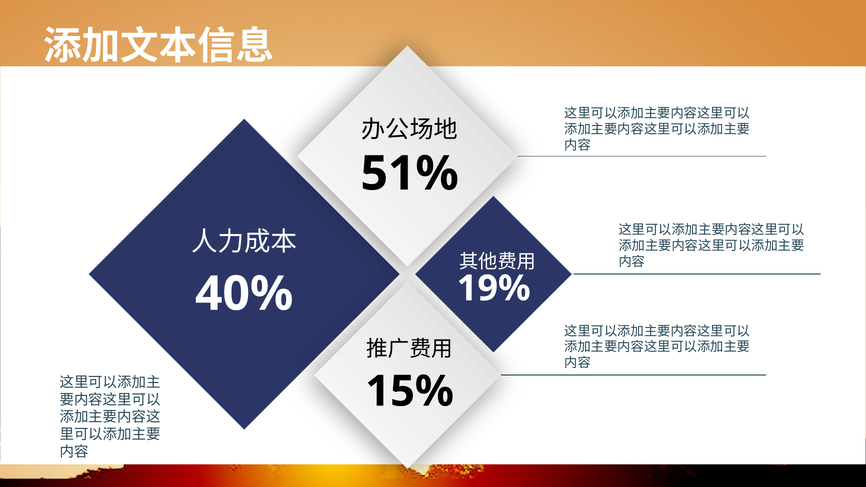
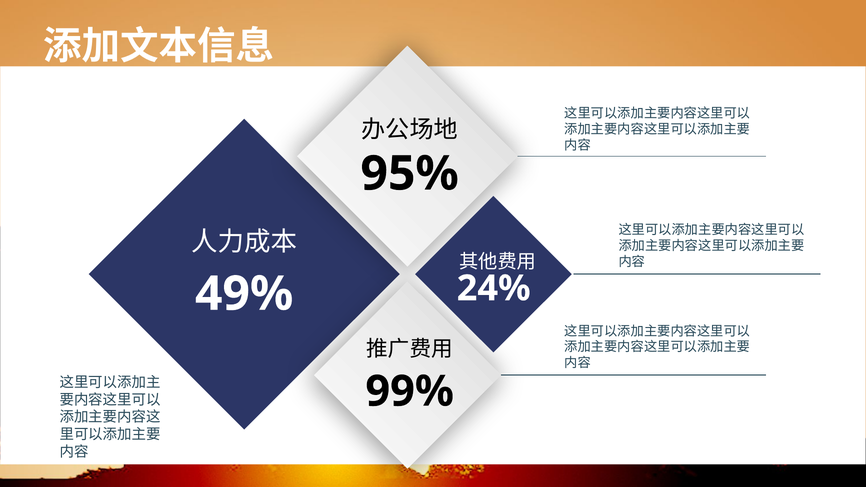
51%: 51% -> 95% (410, 174)
19%: 19% -> 24% (494, 288)
40%: 40% -> 49% (244, 294)
15%: 15% -> 99% (410, 392)
